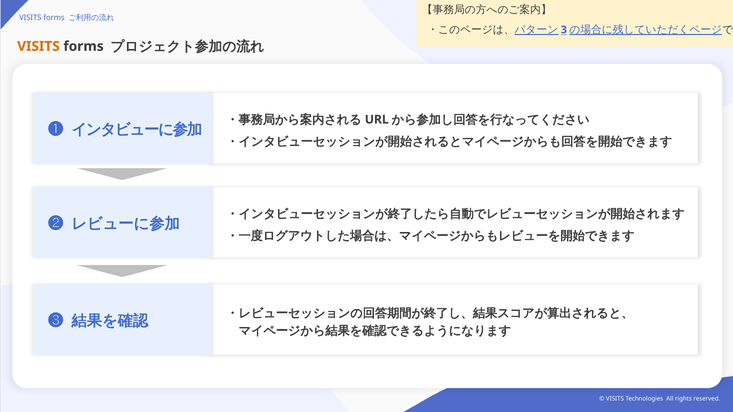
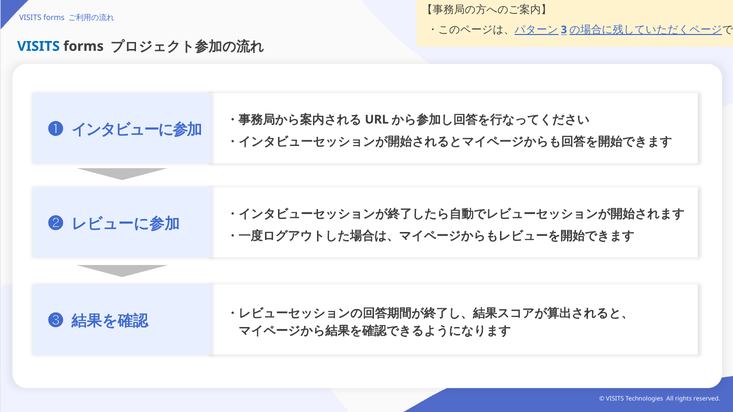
VISITS colour: orange -> blue (38, 46)
